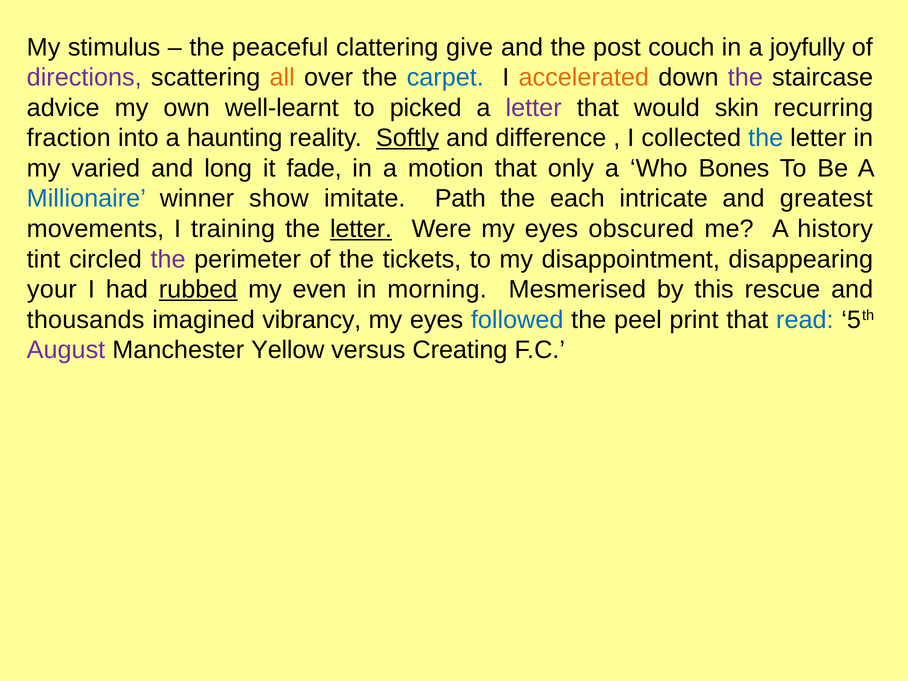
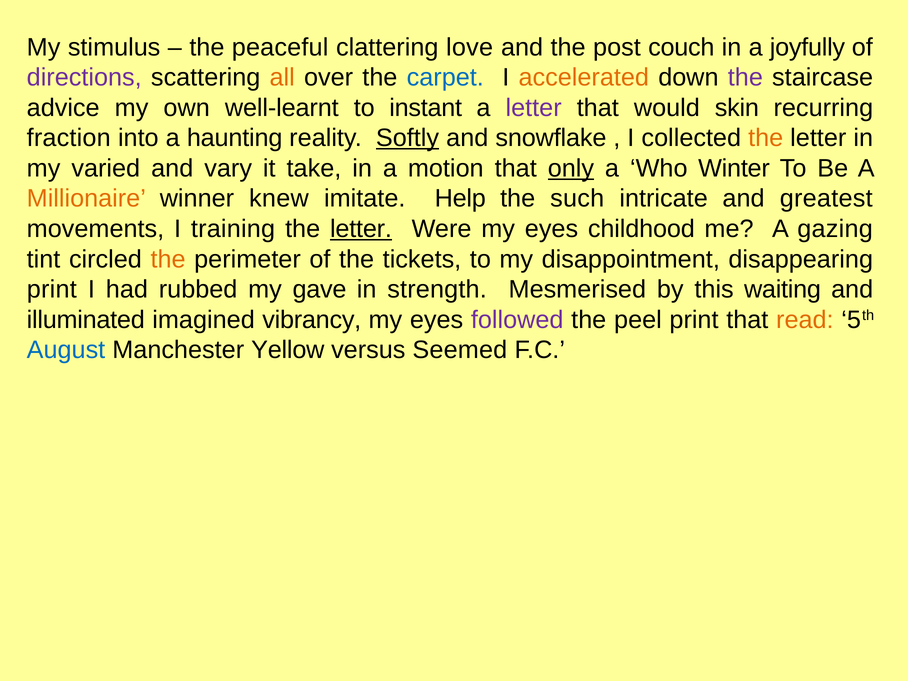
give: give -> love (470, 47)
picked: picked -> instant (426, 108)
difference: difference -> snowflake (551, 138)
the colour: blue -> orange (766, 138)
long: long -> vary (228, 168)
fade: fade -> take (314, 168)
only underline: none -> present (571, 168)
Bones: Bones -> Winter (734, 168)
Millionaire colour: blue -> orange (86, 199)
show: show -> knew (279, 199)
Path: Path -> Help (460, 199)
each: each -> such (577, 199)
obscured: obscured -> childhood (641, 229)
history: history -> gazing (835, 229)
the colour: purple -> orange (168, 259)
your: your -> print (52, 289)
rubbed underline: present -> none (198, 289)
even: even -> gave (319, 289)
morning: morning -> strength (437, 289)
rescue: rescue -> waiting (783, 289)
thousands: thousands -> illuminated (86, 320)
followed colour: blue -> purple (517, 320)
read colour: blue -> orange (805, 320)
August colour: purple -> blue (66, 350)
Creating: Creating -> Seemed (460, 350)
